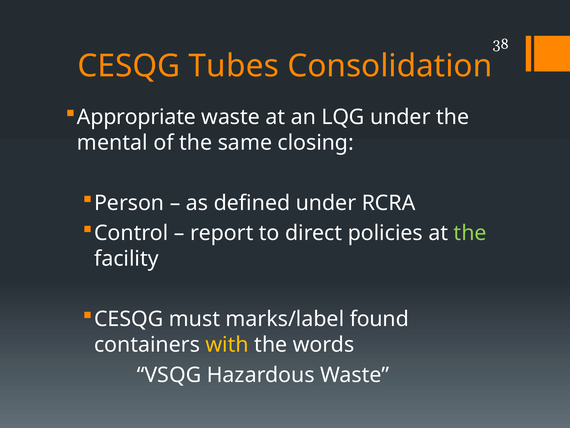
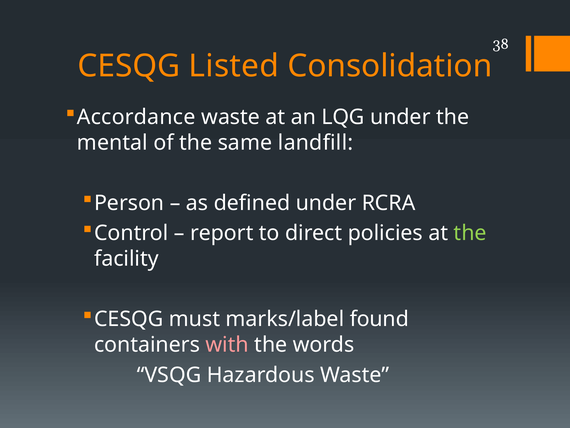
Tubes: Tubes -> Listed (234, 66)
Appropriate: Appropriate -> Accordance (136, 117)
closing: closing -> landfill (316, 143)
with colour: yellow -> pink (227, 345)
